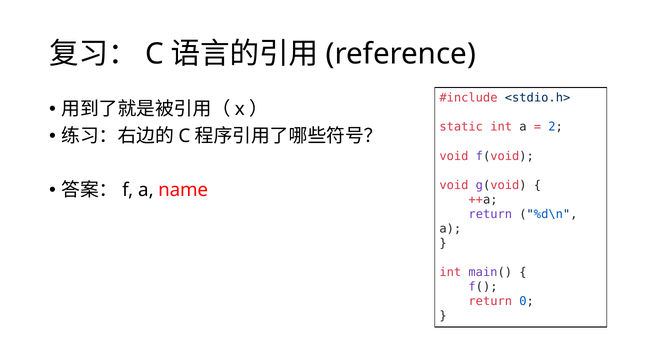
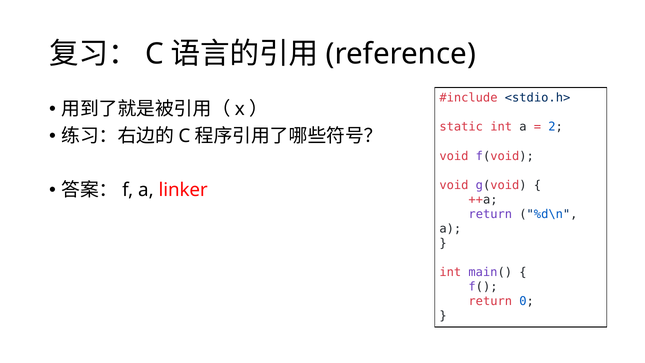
name: name -> linker (183, 190)
